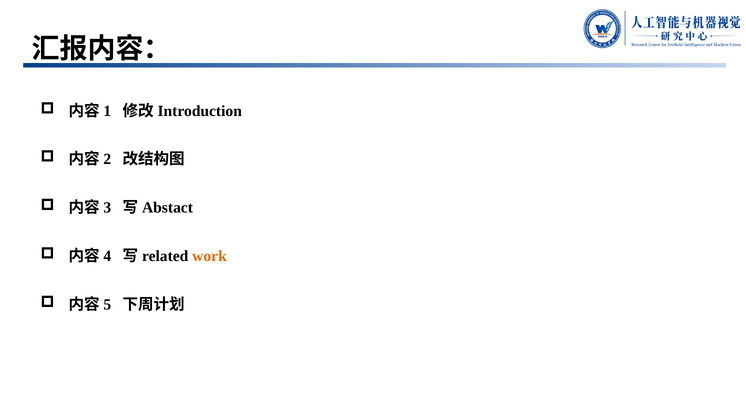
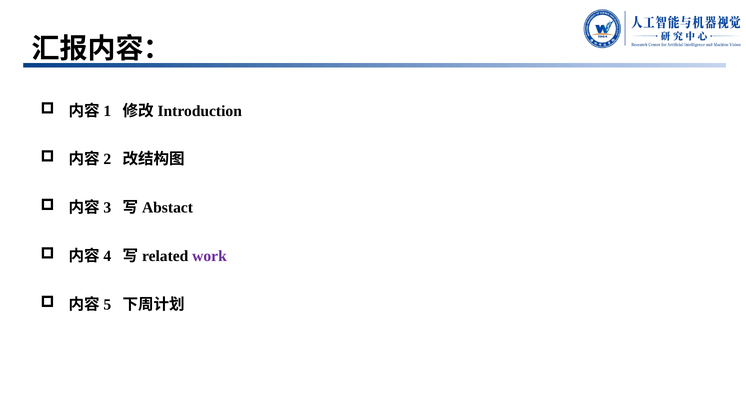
work colour: orange -> purple (210, 256)
